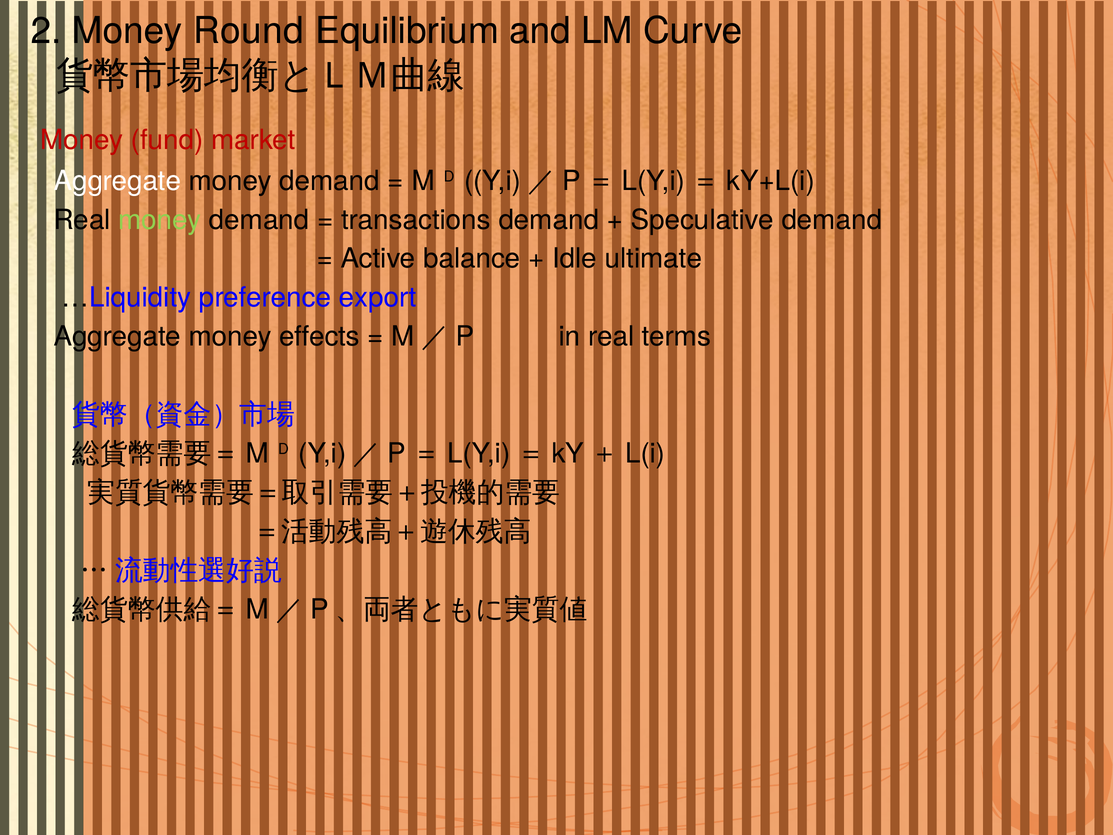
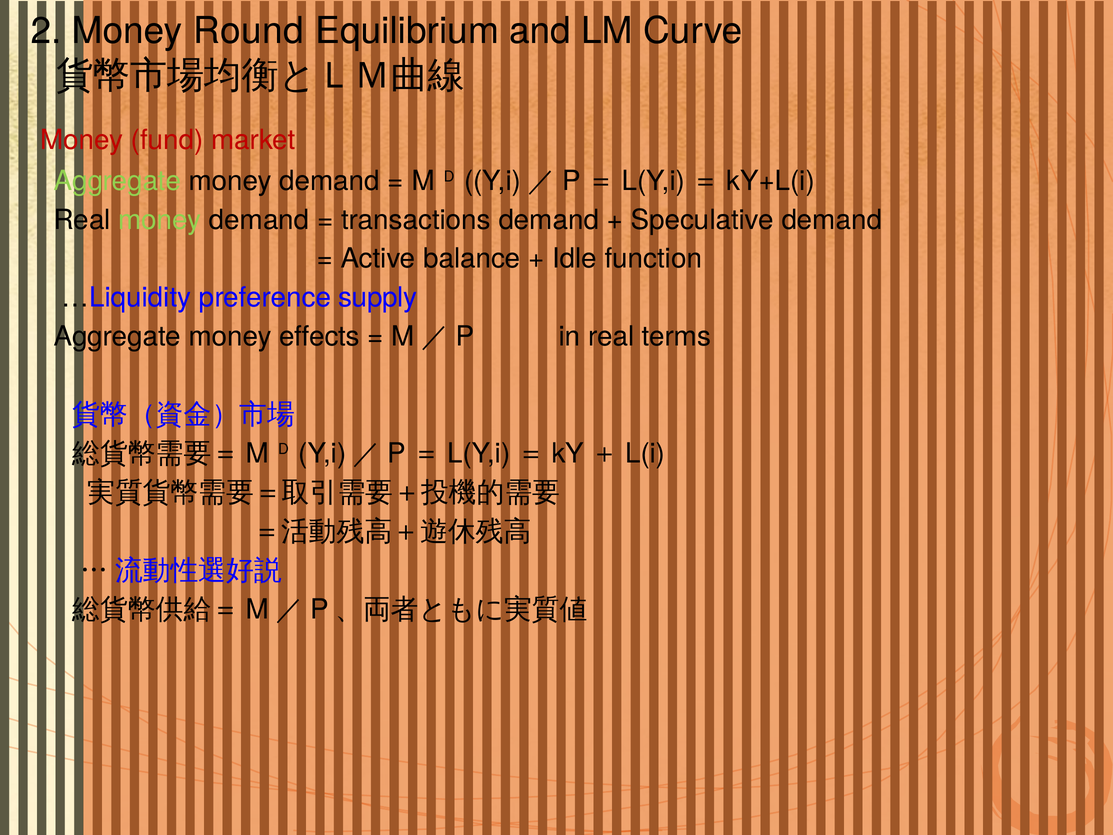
Aggregate colour: white -> light green (117, 181)
ultimate: ultimate -> function (653, 259)
export: export -> supply (378, 298)
